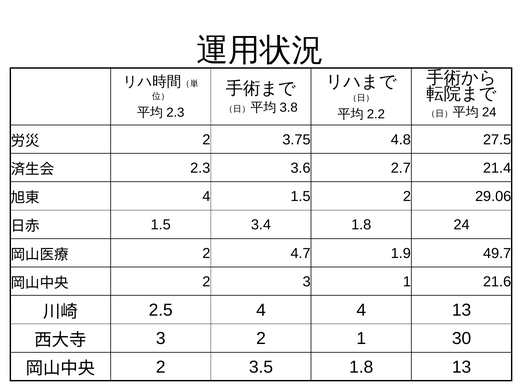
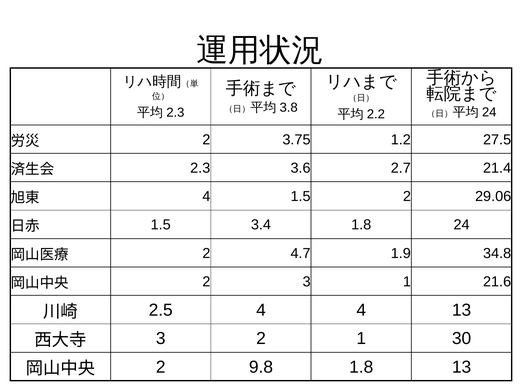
4.8: 4.8 -> 1.2 (401, 140)
49.7: 49.7 -> 34.8 (497, 253)
3.5: 3.5 -> 9.8 (261, 367)
